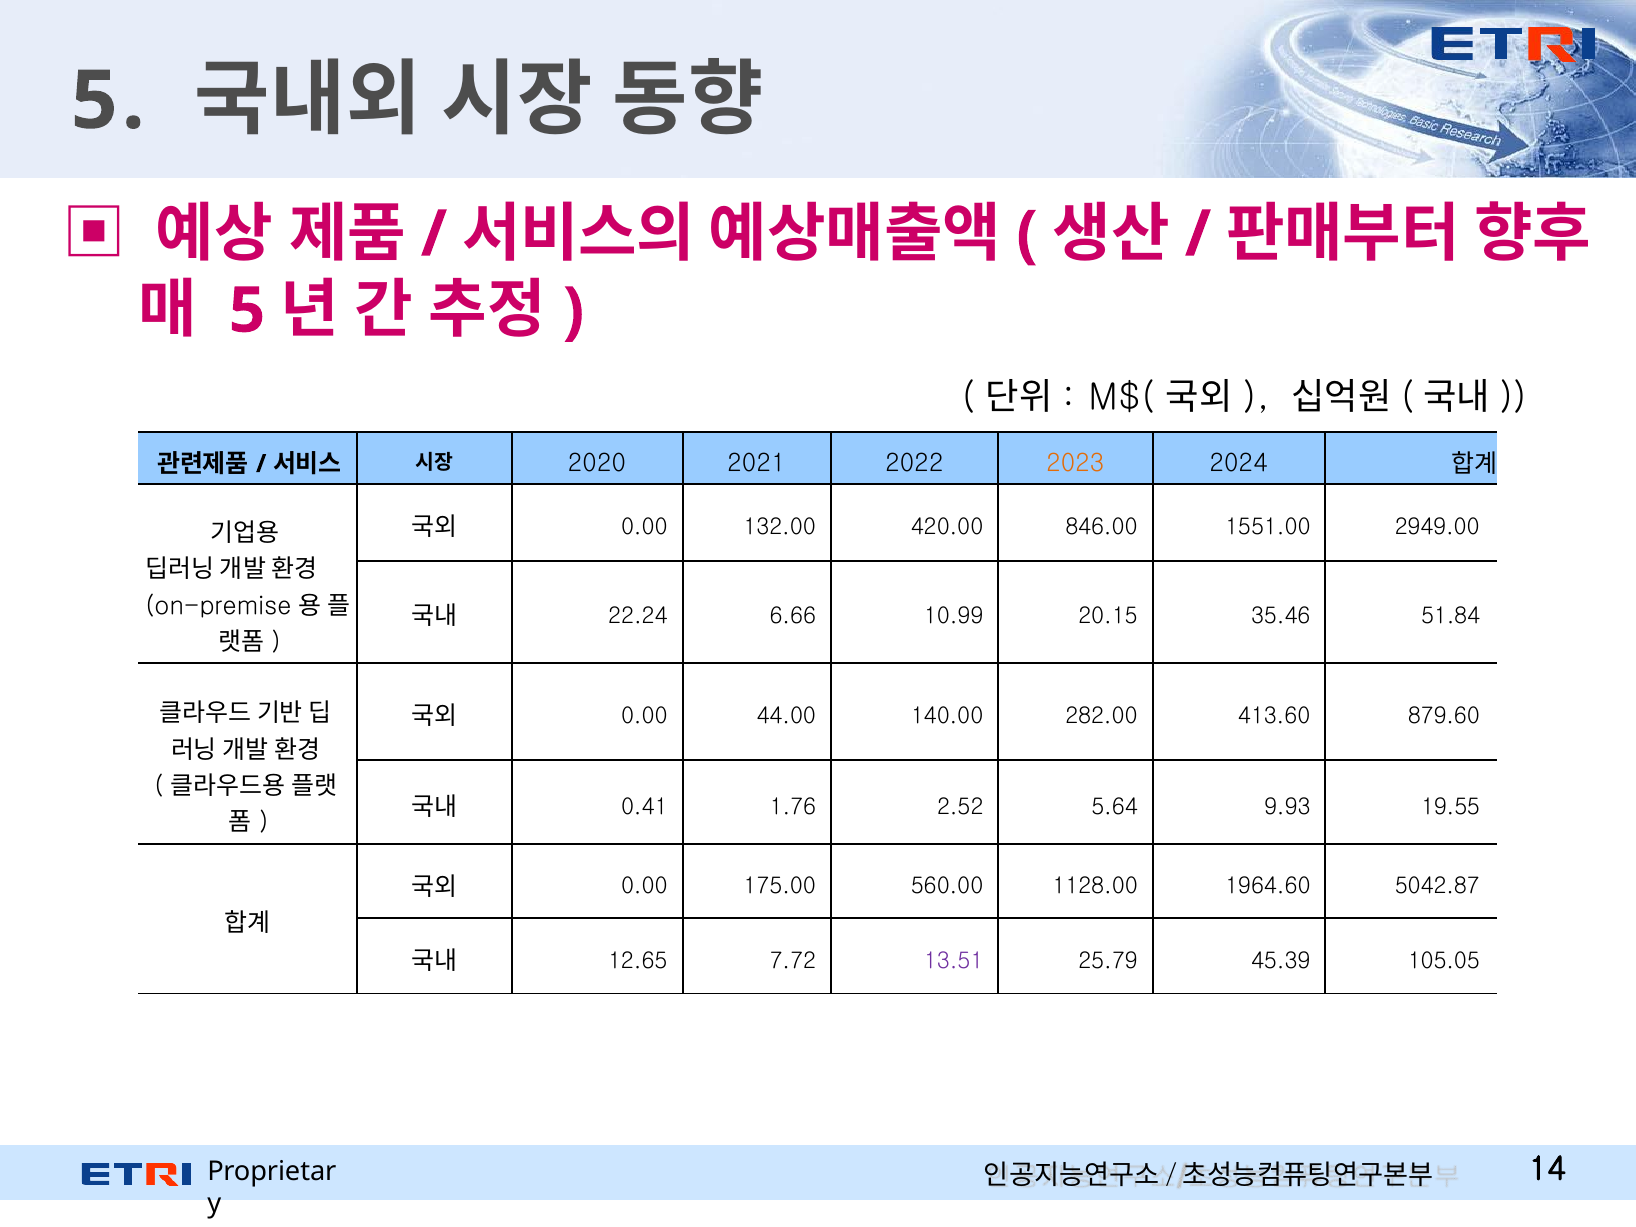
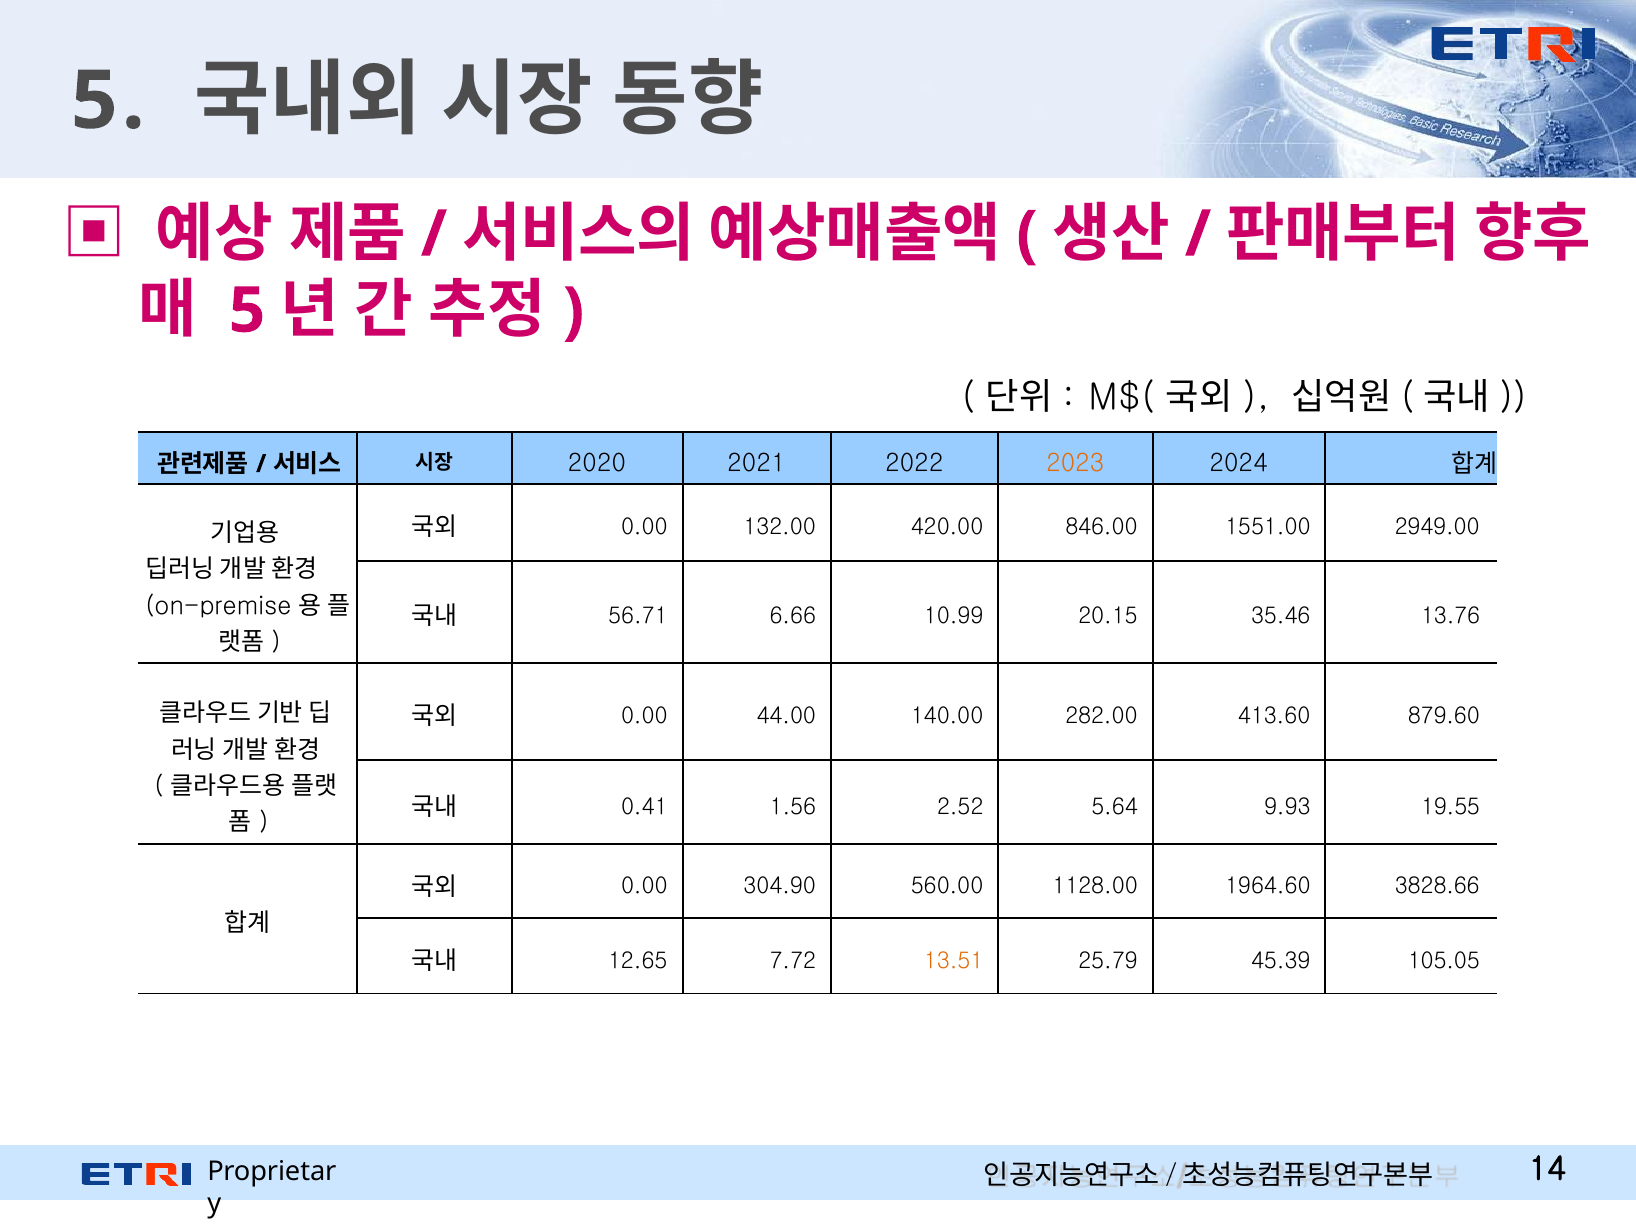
22.24: 22.24 -> 56.71 (638, 616)
51.84: 51.84 -> 13.76 (1451, 616)
1.76: 1.76 -> 1.56 (793, 807)
175.00: 175.00 -> 304.90 (780, 886)
5042.87: 5042.87 -> 3828.66 (1437, 886)
13.51 colour: purple -> orange (954, 961)
